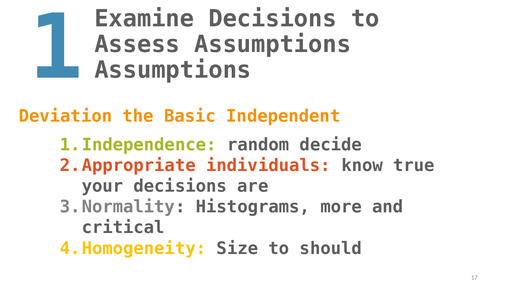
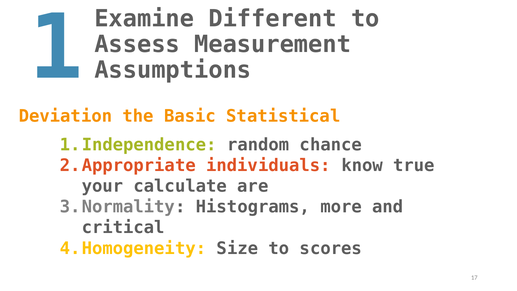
Examine Decisions: Decisions -> Different (273, 19)
Assess Assumptions: Assumptions -> Measurement (273, 44)
Independent: Independent -> Statistical (283, 116)
decide: decide -> chance (331, 145)
your decisions: decisions -> calculate (180, 186)
should: should -> scores (331, 248)
